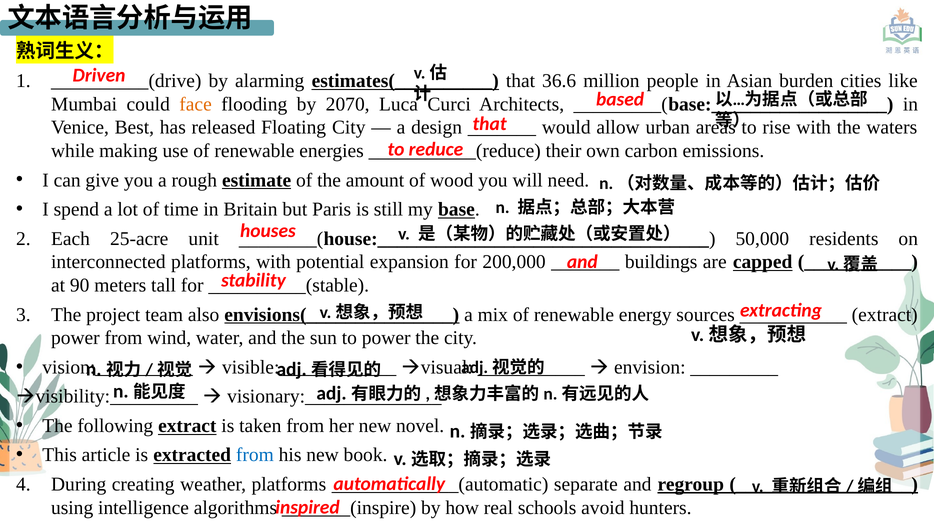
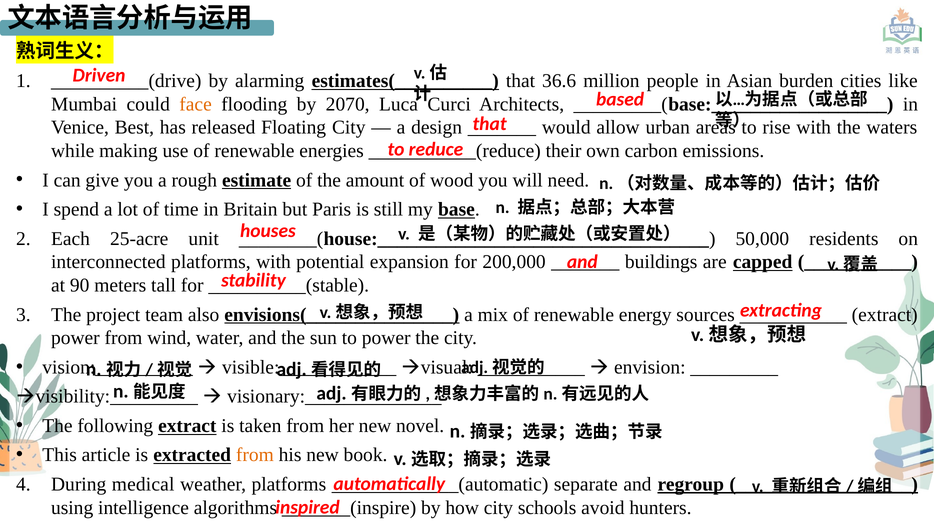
from colour: blue -> orange (255, 454)
creating: creating -> medical (143, 484)
how real: real -> city (498, 507)
